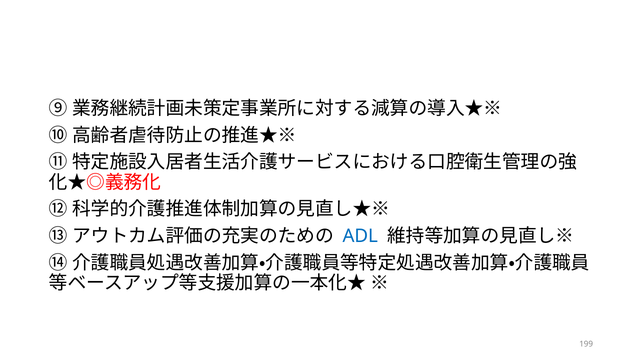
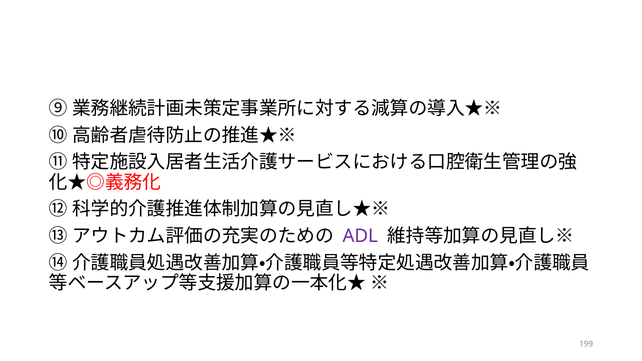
ADL colour: blue -> purple (360, 236)
